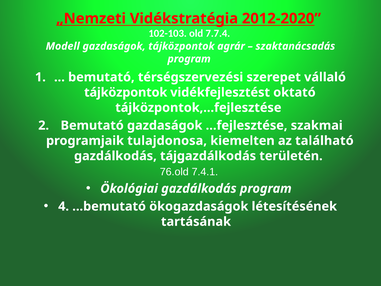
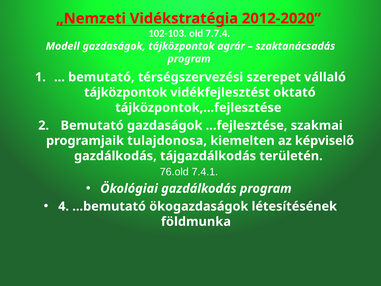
található: található -> képviselő (324, 141)
tartásának: tartásának -> földmunka (196, 221)
